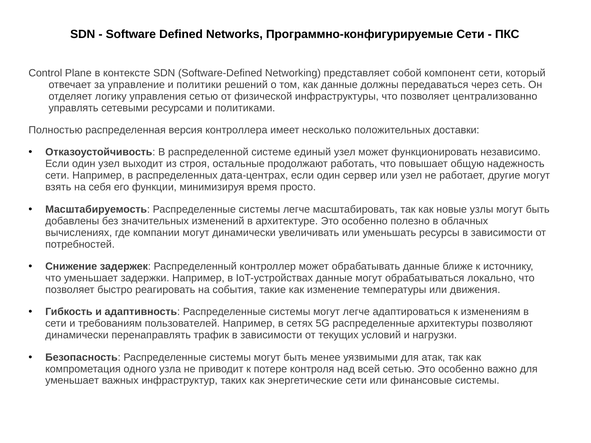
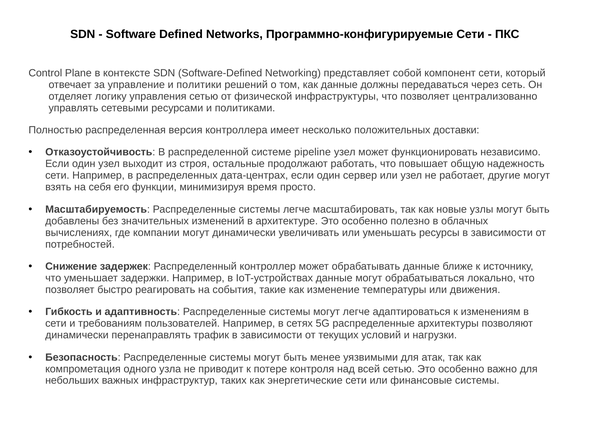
единый: единый -> pipeline (313, 152)
уменьшает: уменьшает -> небольших (72, 381)
